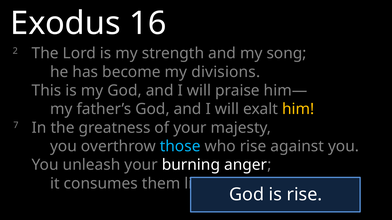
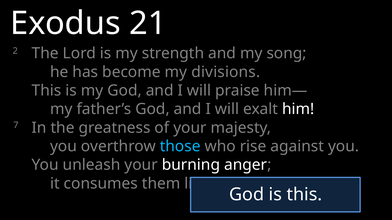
16: 16 -> 21 (148, 23)
him colour: yellow -> white (298, 109)
is rise: rise -> this (304, 195)
